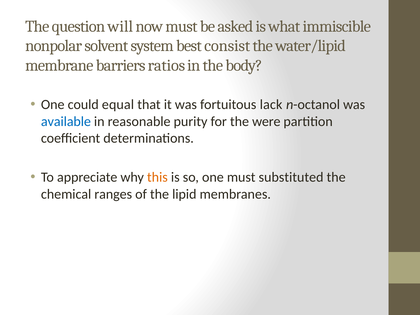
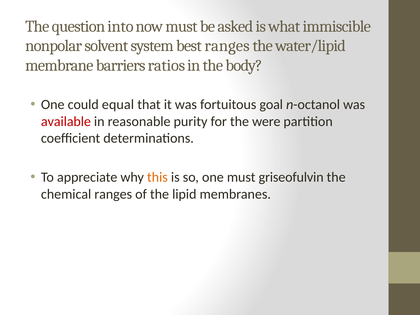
will: will -> into (120, 26)
best consist: consist -> ranges (227, 46)
lack: lack -> goal (271, 105)
available colour: blue -> red (66, 121)
substituted: substituted -> griseofulvin (291, 177)
